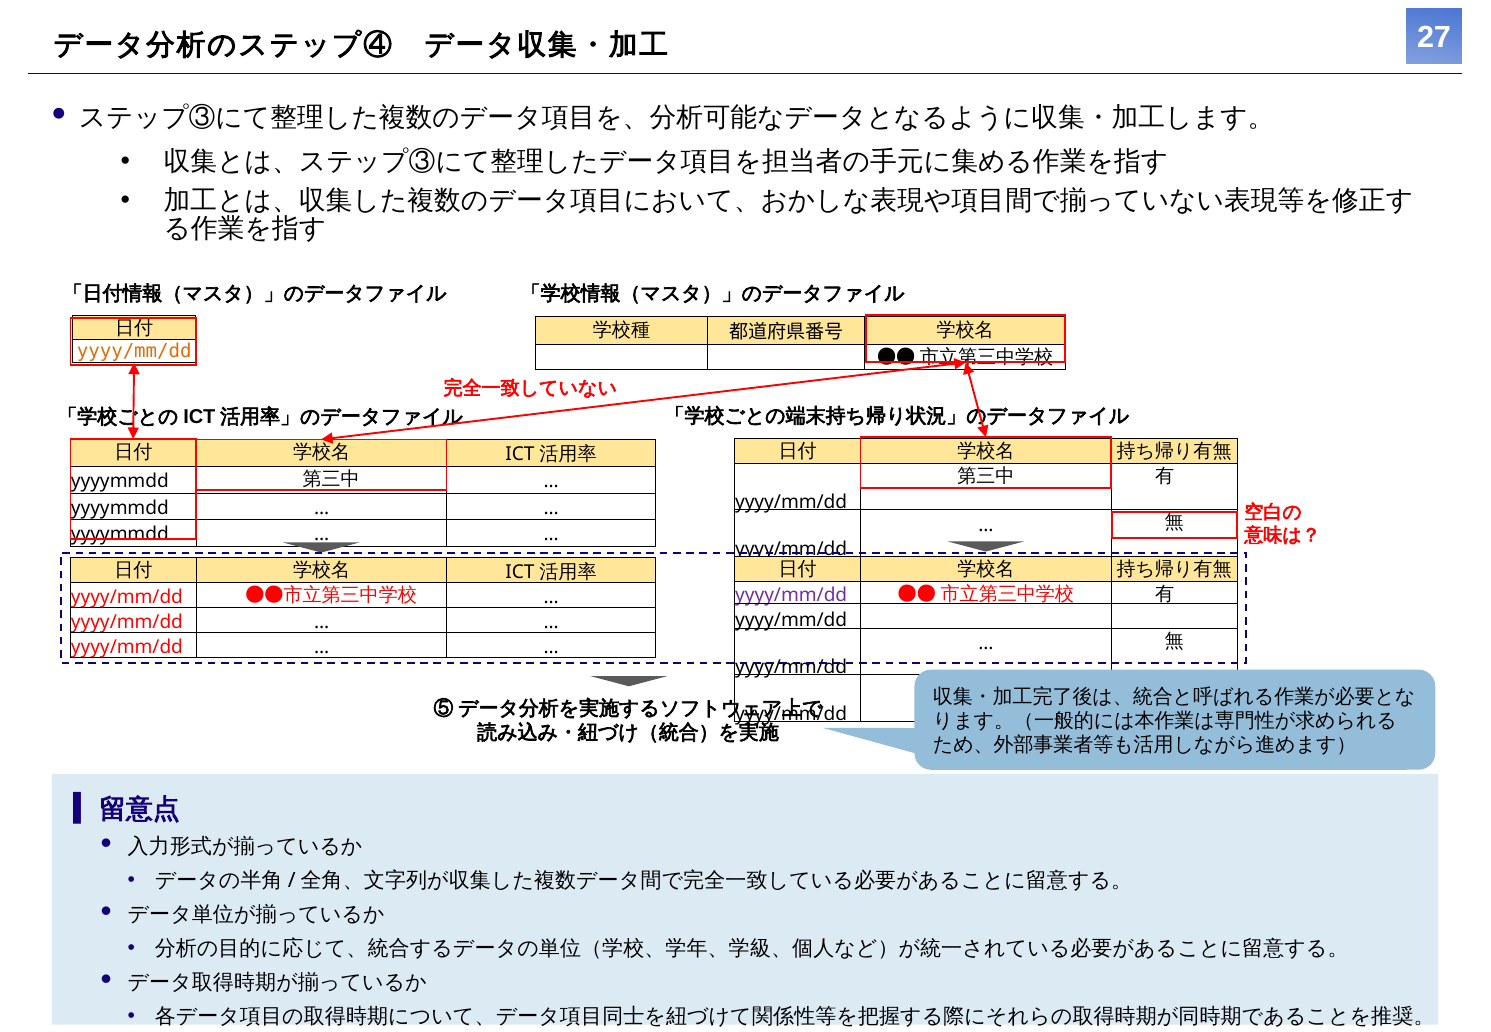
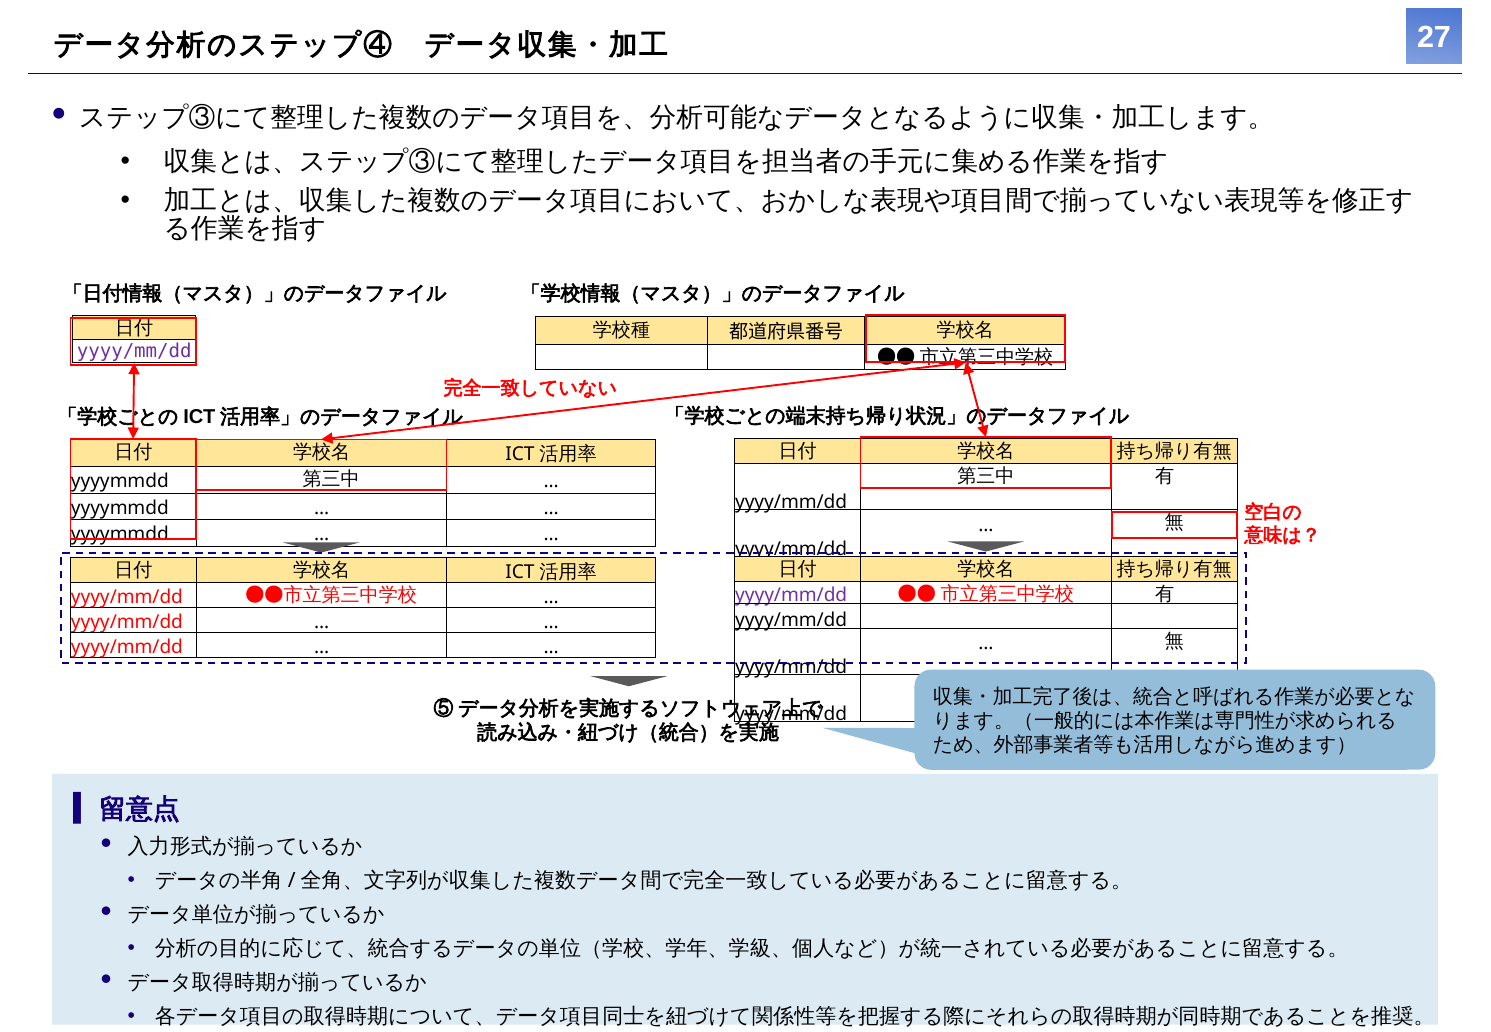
yyyy/mm/dd colour: orange -> purple (134, 352)
